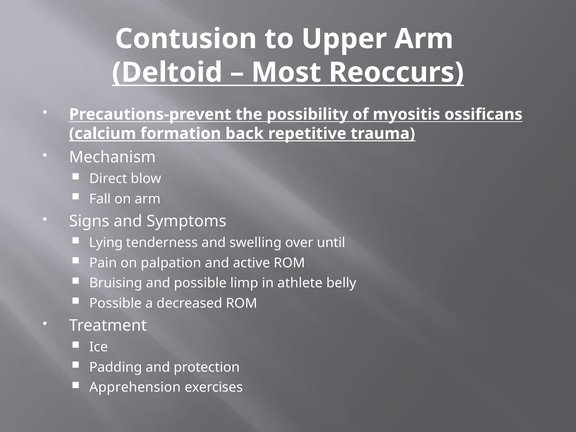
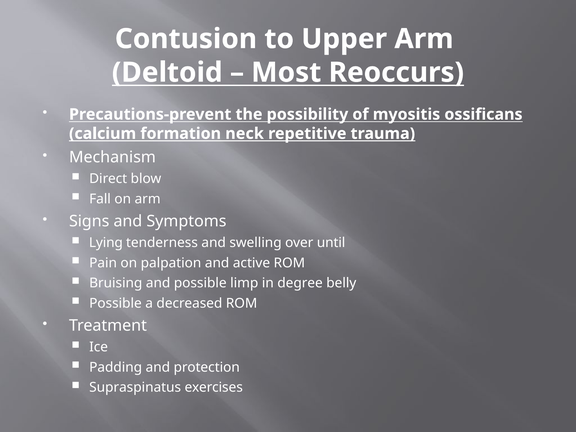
back: back -> neck (245, 134)
athlete: athlete -> degree (300, 283)
Apprehension: Apprehension -> Supraspinatus (135, 387)
